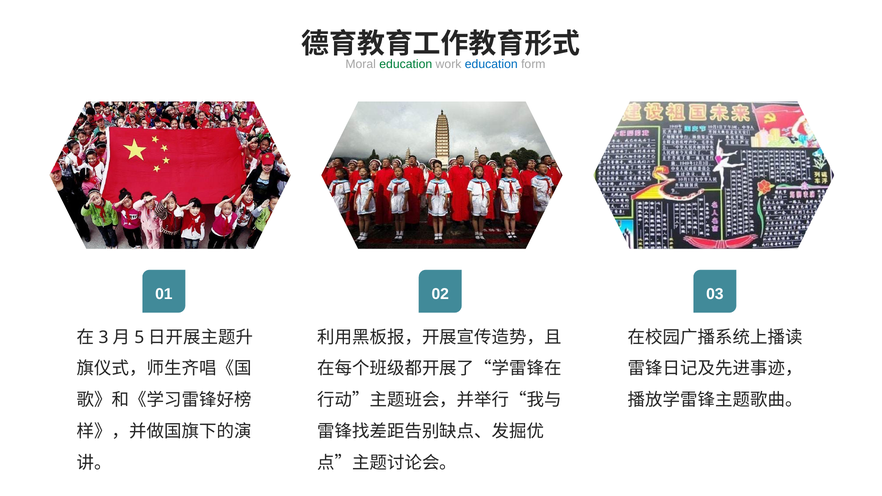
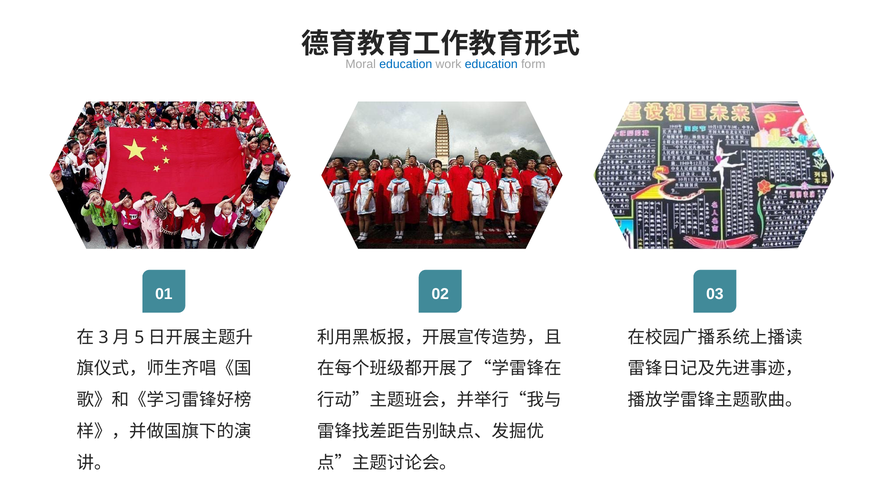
education colour: green -> blue (406, 64)
